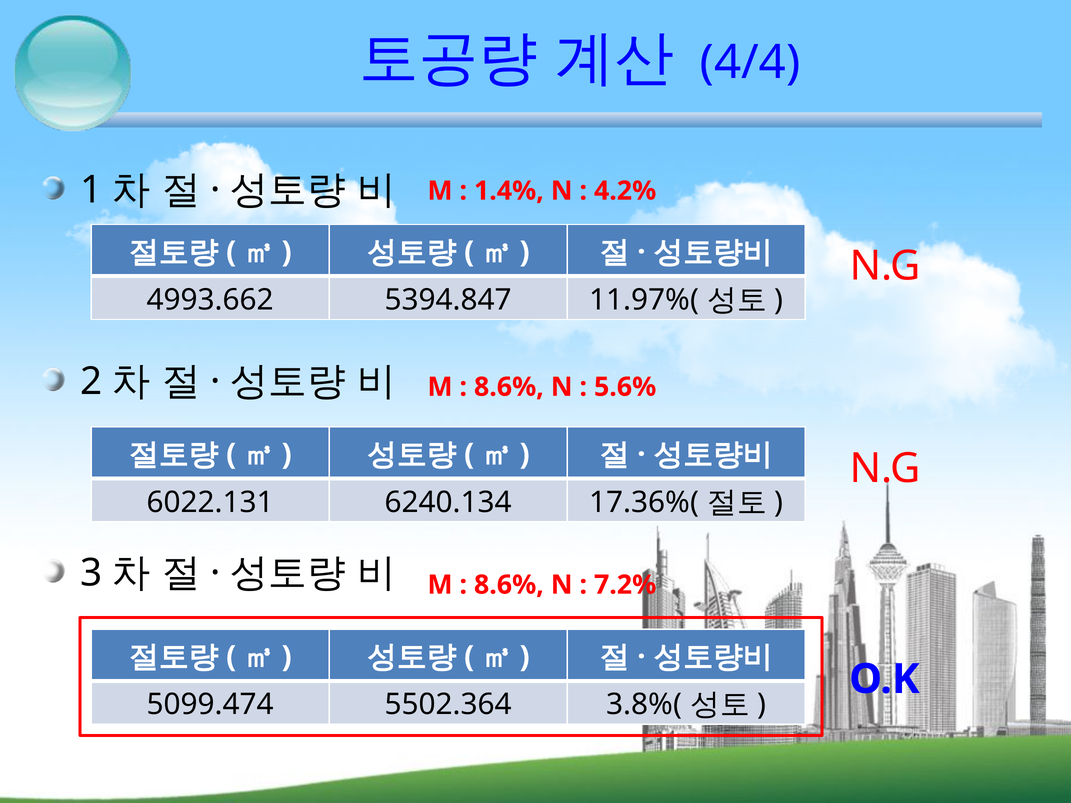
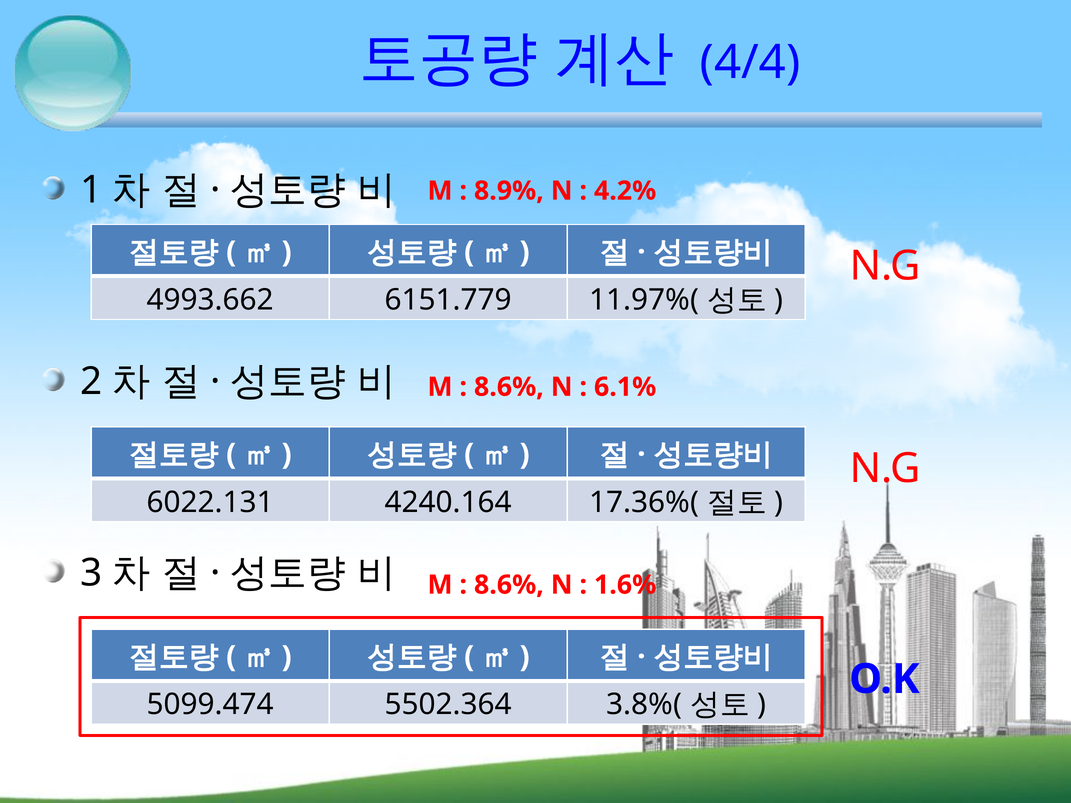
1.4%: 1.4% -> 8.9% (509, 191)
5394.847: 5394.847 -> 6151.779 (448, 300)
5.6%: 5.6% -> 6.1% (625, 387)
6240.134: 6240.134 -> 4240.164 (448, 503)
7.2%: 7.2% -> 1.6% (625, 585)
